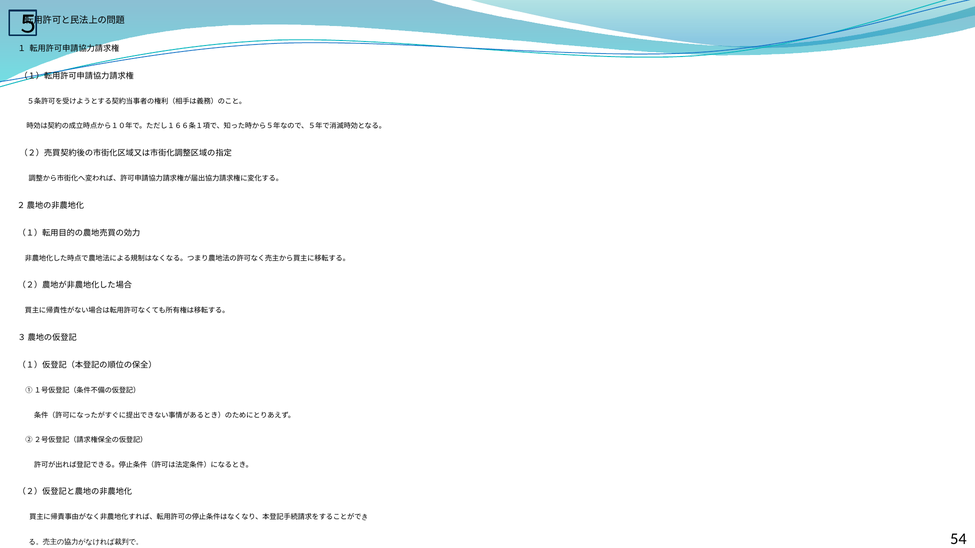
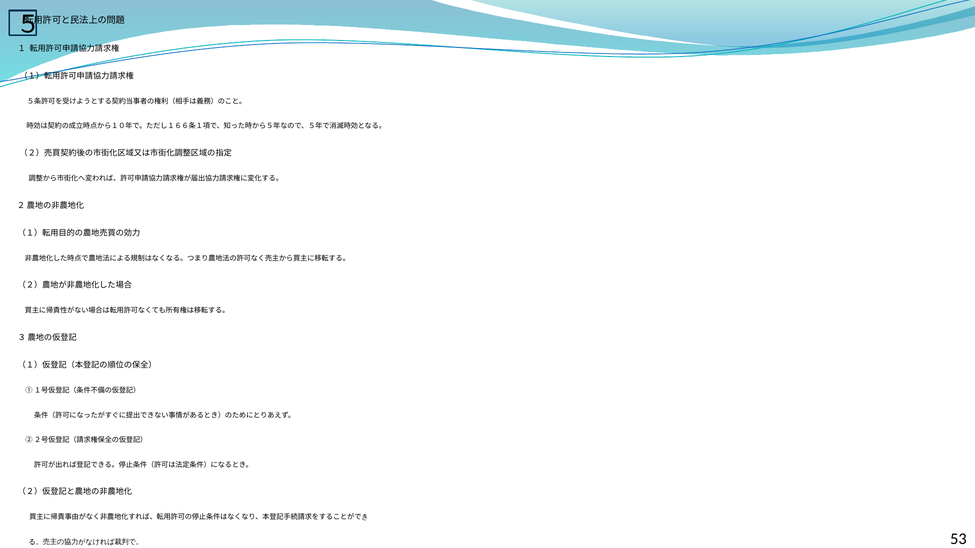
54: 54 -> 53 (958, 539)
